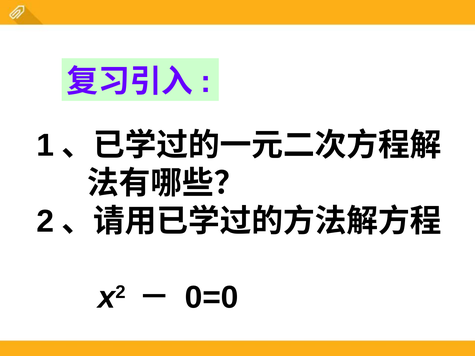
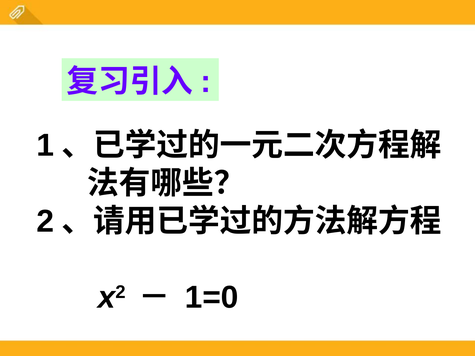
0=0: 0=0 -> 1=0 (212, 298)
